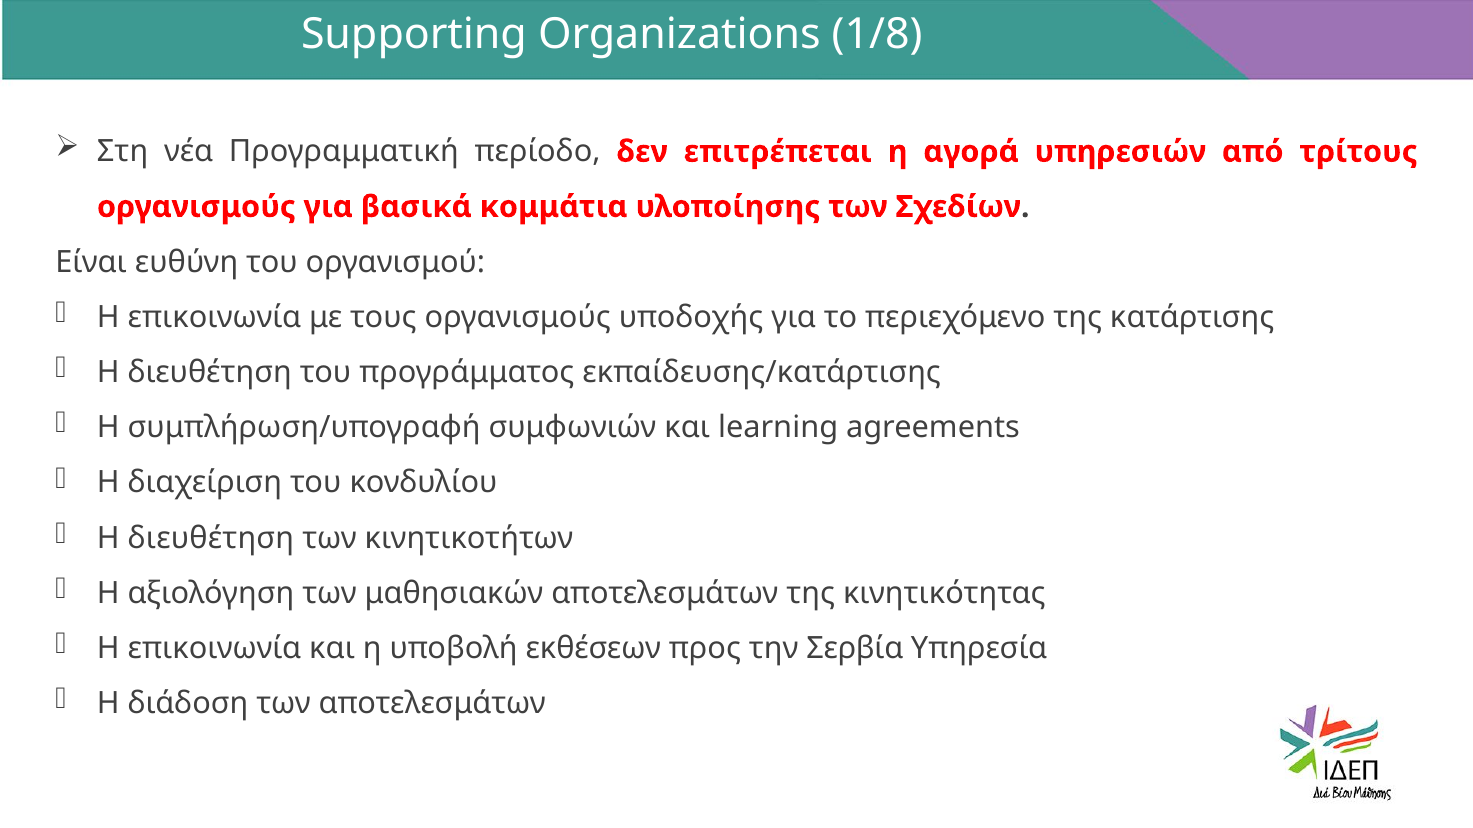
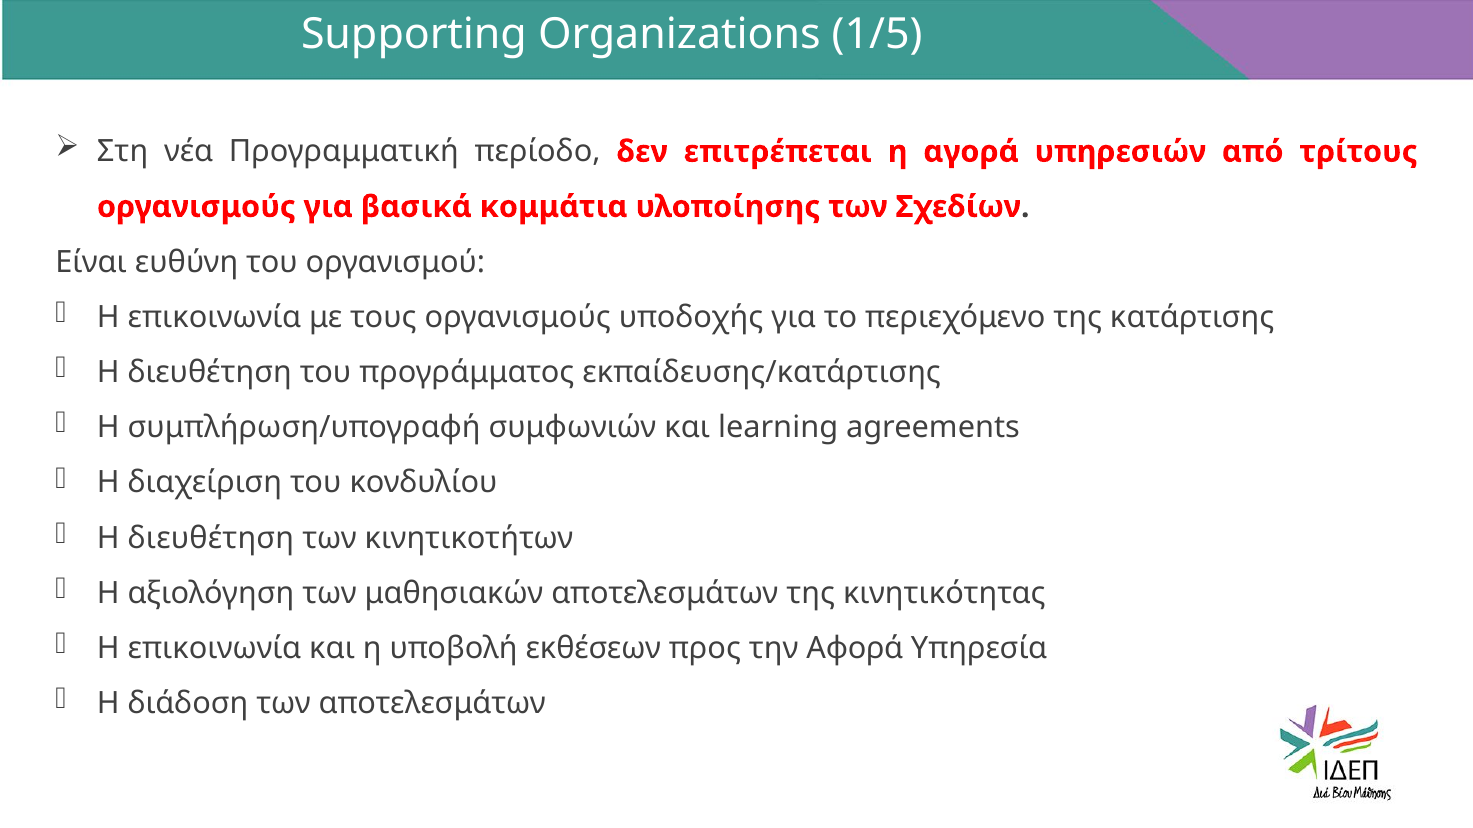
1/8: 1/8 -> 1/5 (877, 34)
Σερβία: Σερβία -> Αφορά (855, 649)
